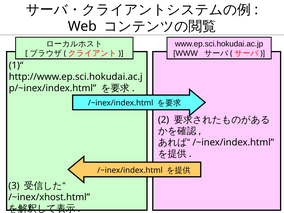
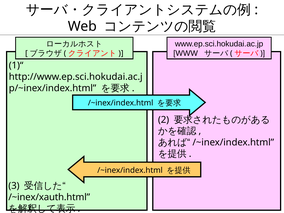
/~inex/xhost.html: /~inex/xhost.html -> /~inex/xauth.html (49, 197)
